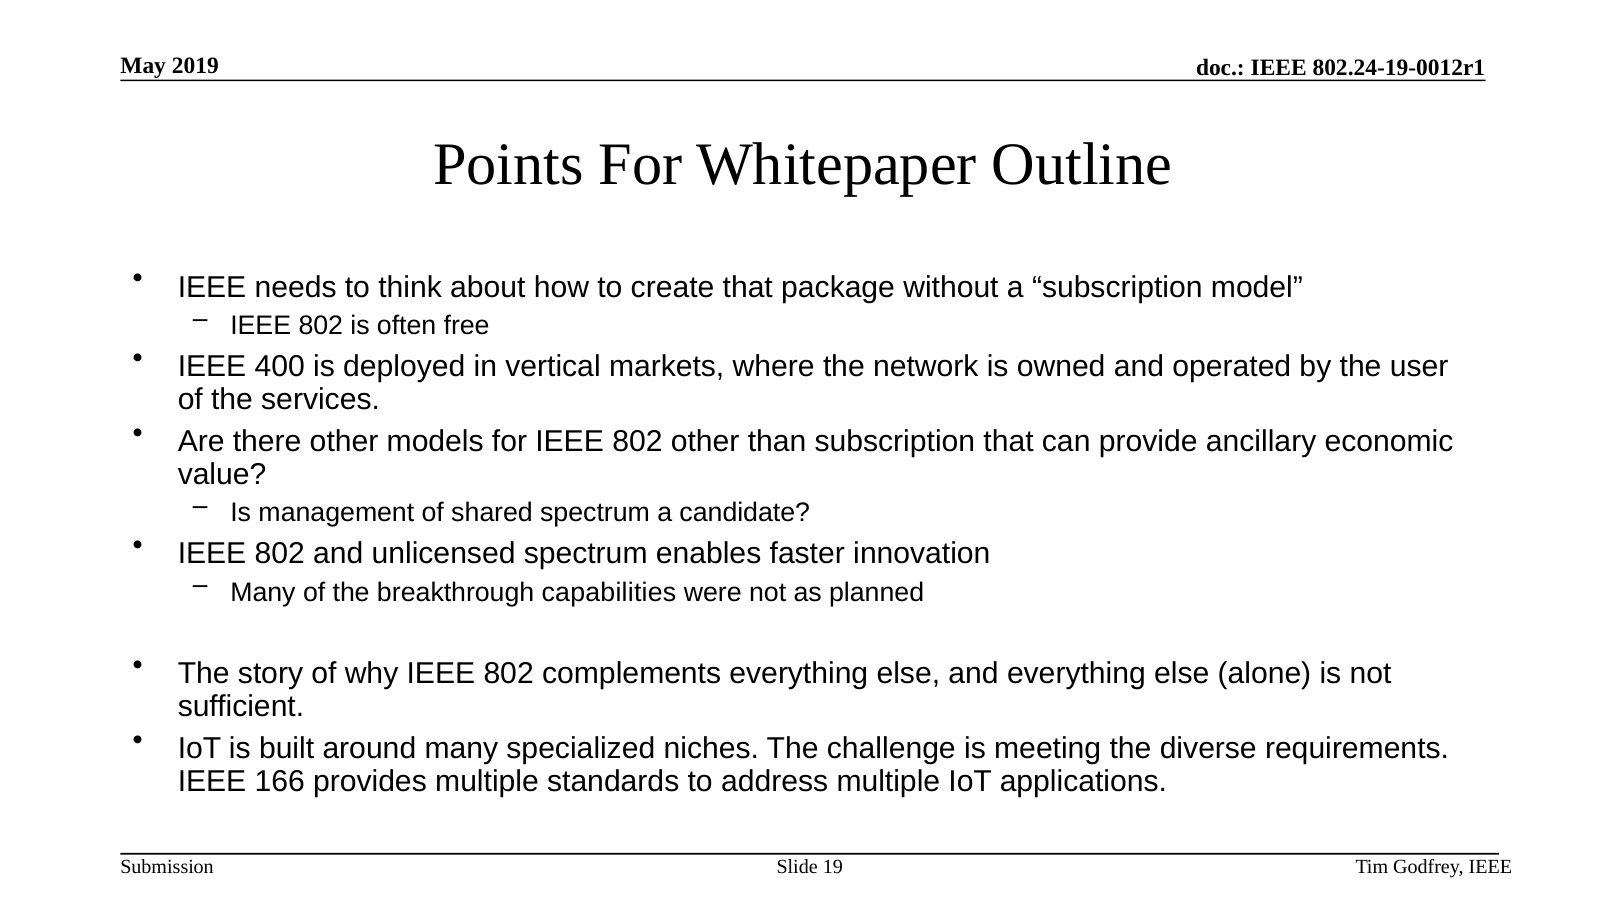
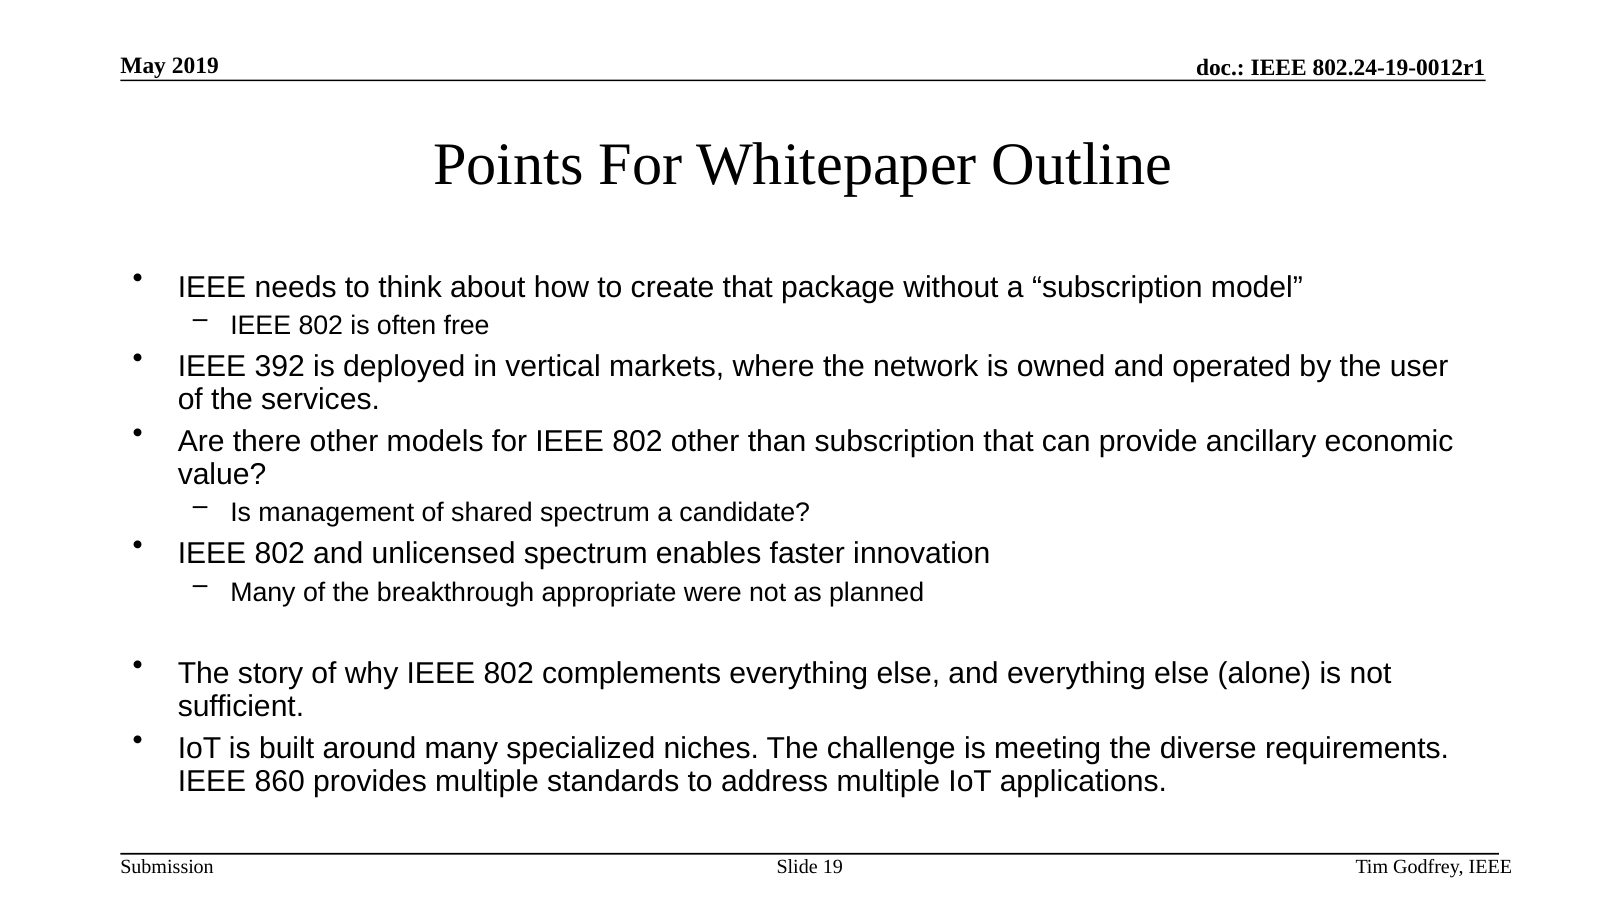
400: 400 -> 392 (280, 367)
capabilities: capabilities -> appropriate (609, 592)
166: 166 -> 860 (280, 781)
